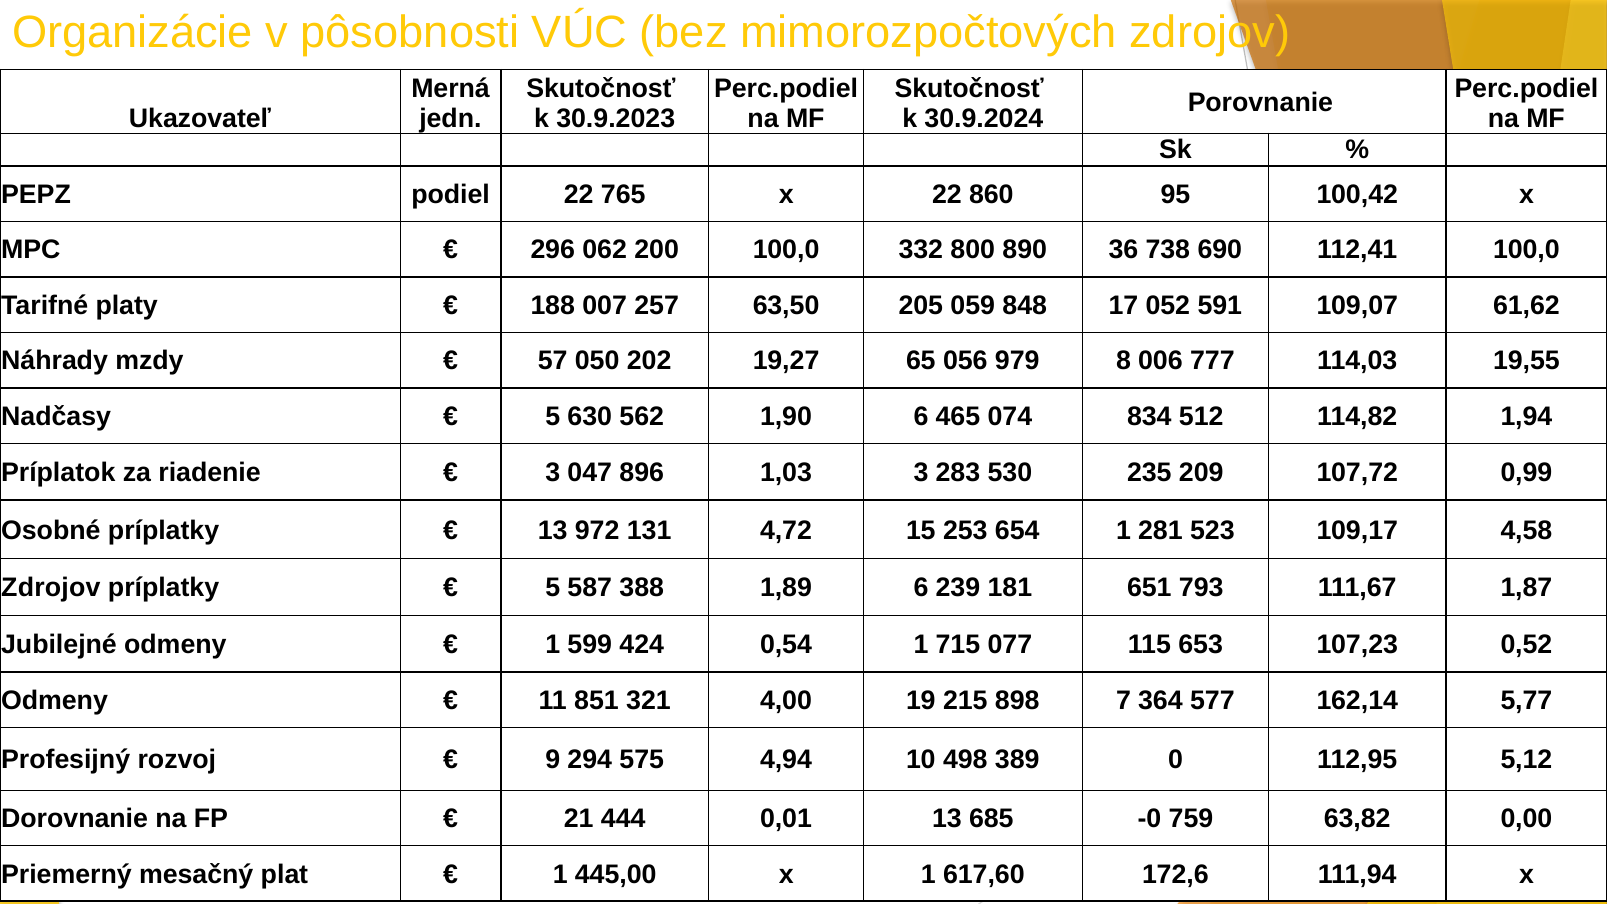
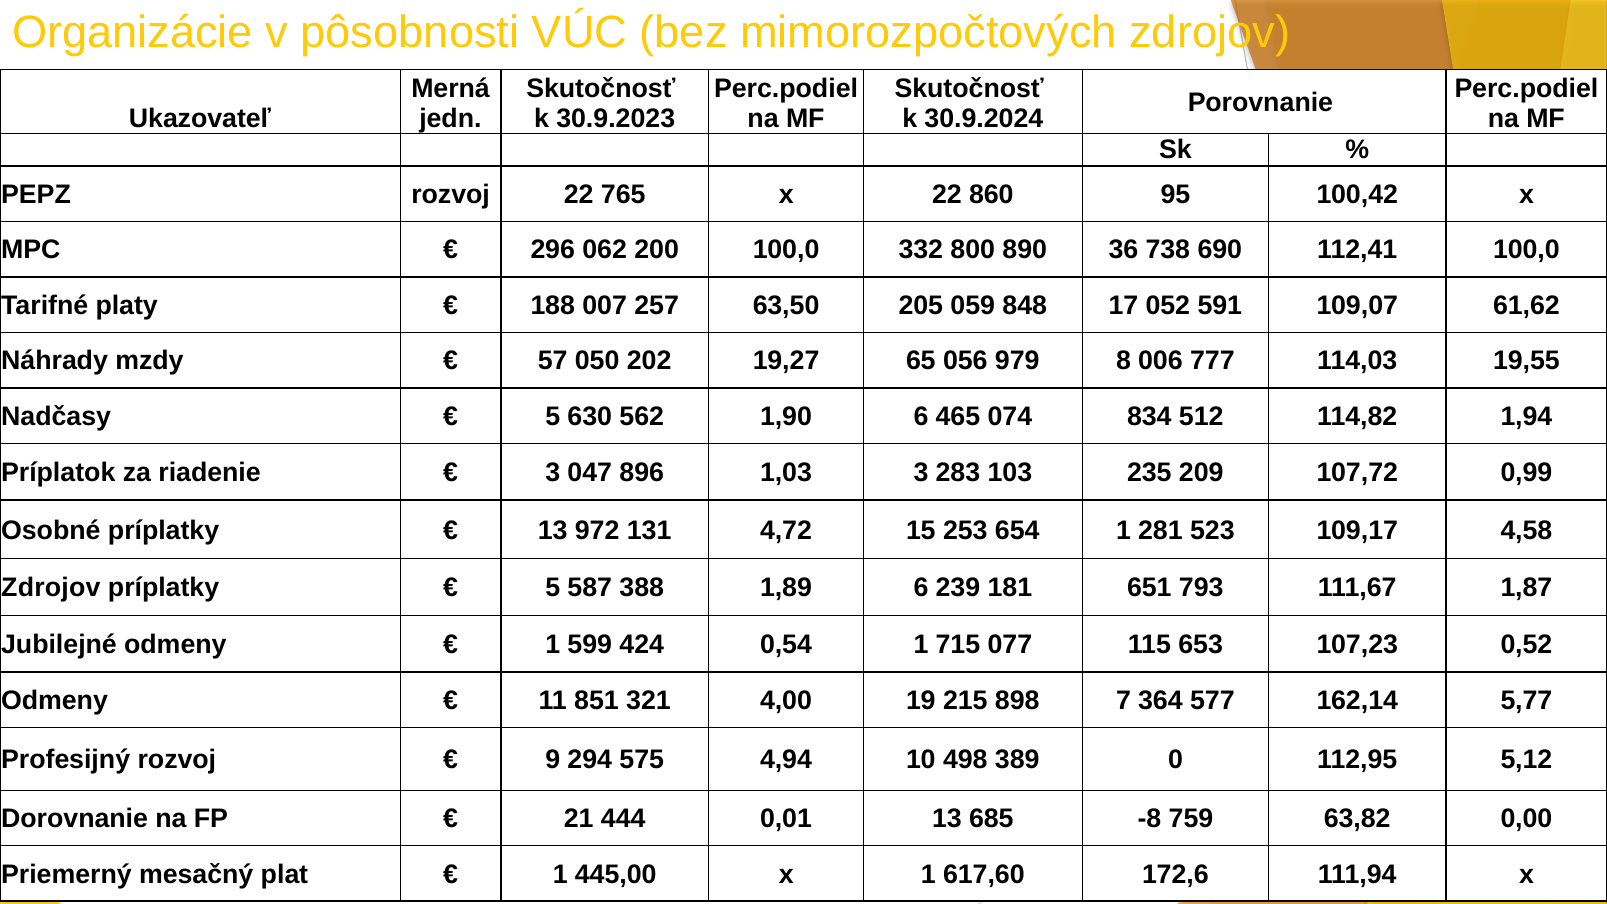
PEPZ podiel: podiel -> rozvoj (451, 195)
530: 530 -> 103 (1010, 473)
-0: -0 -> -8 (1149, 819)
